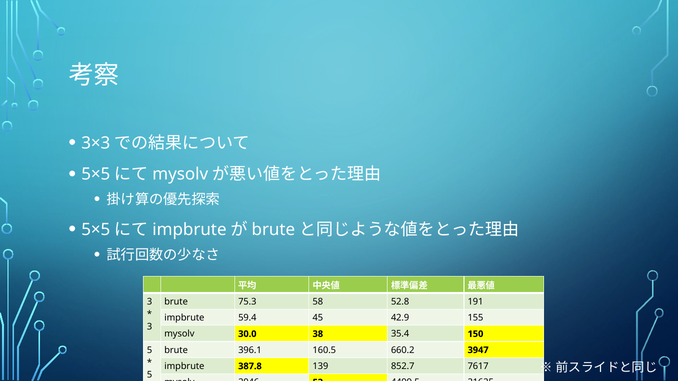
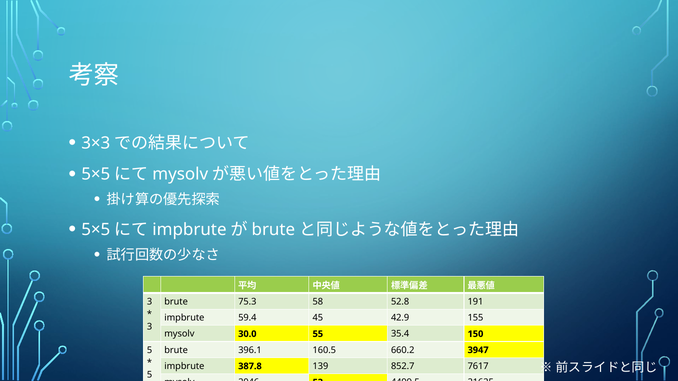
38: 38 -> 55 (318, 334)
